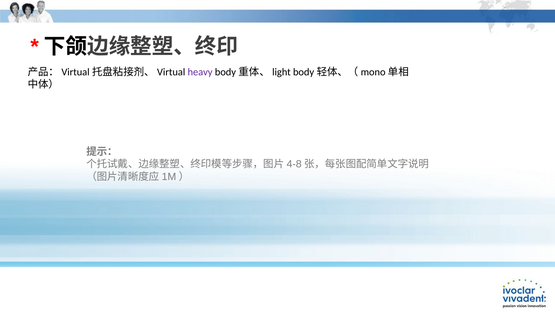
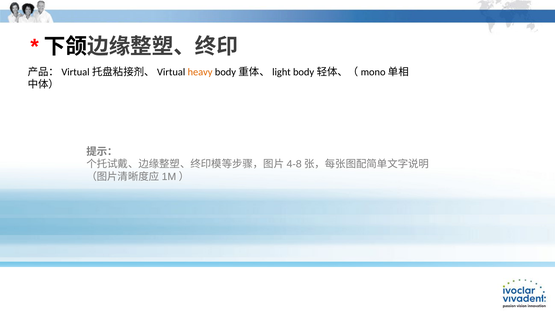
heavy colour: purple -> orange (200, 72)
